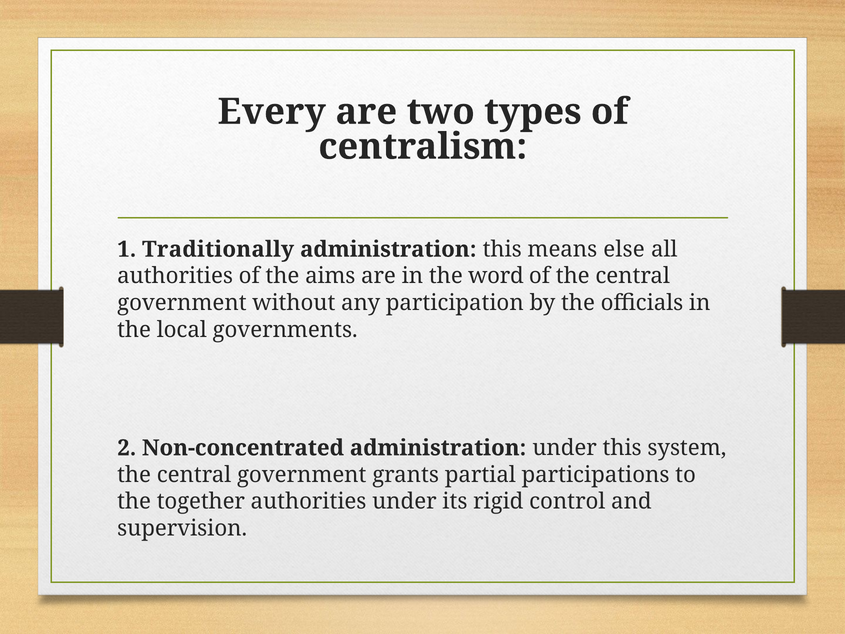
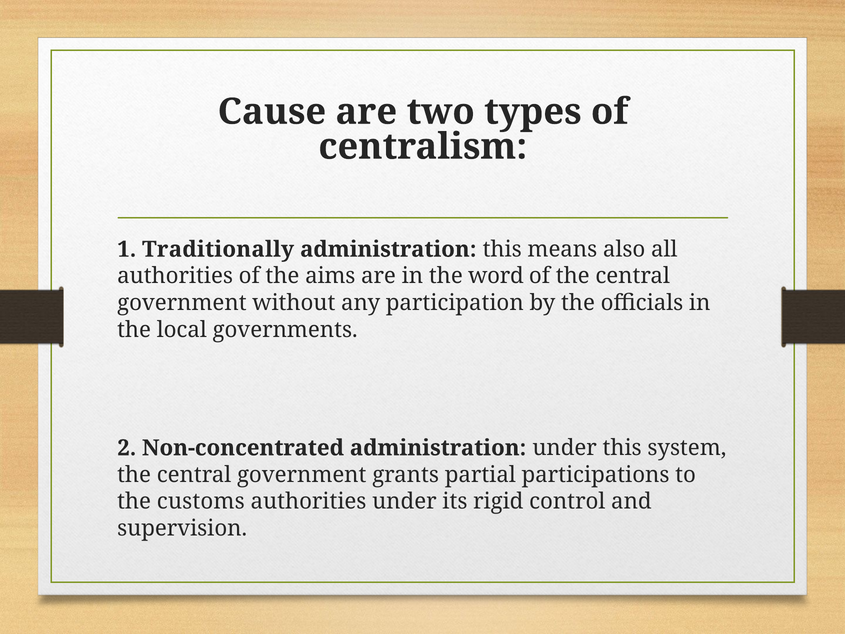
Every: Every -> Cause (272, 112)
else: else -> also (624, 249)
together: together -> customs (201, 501)
